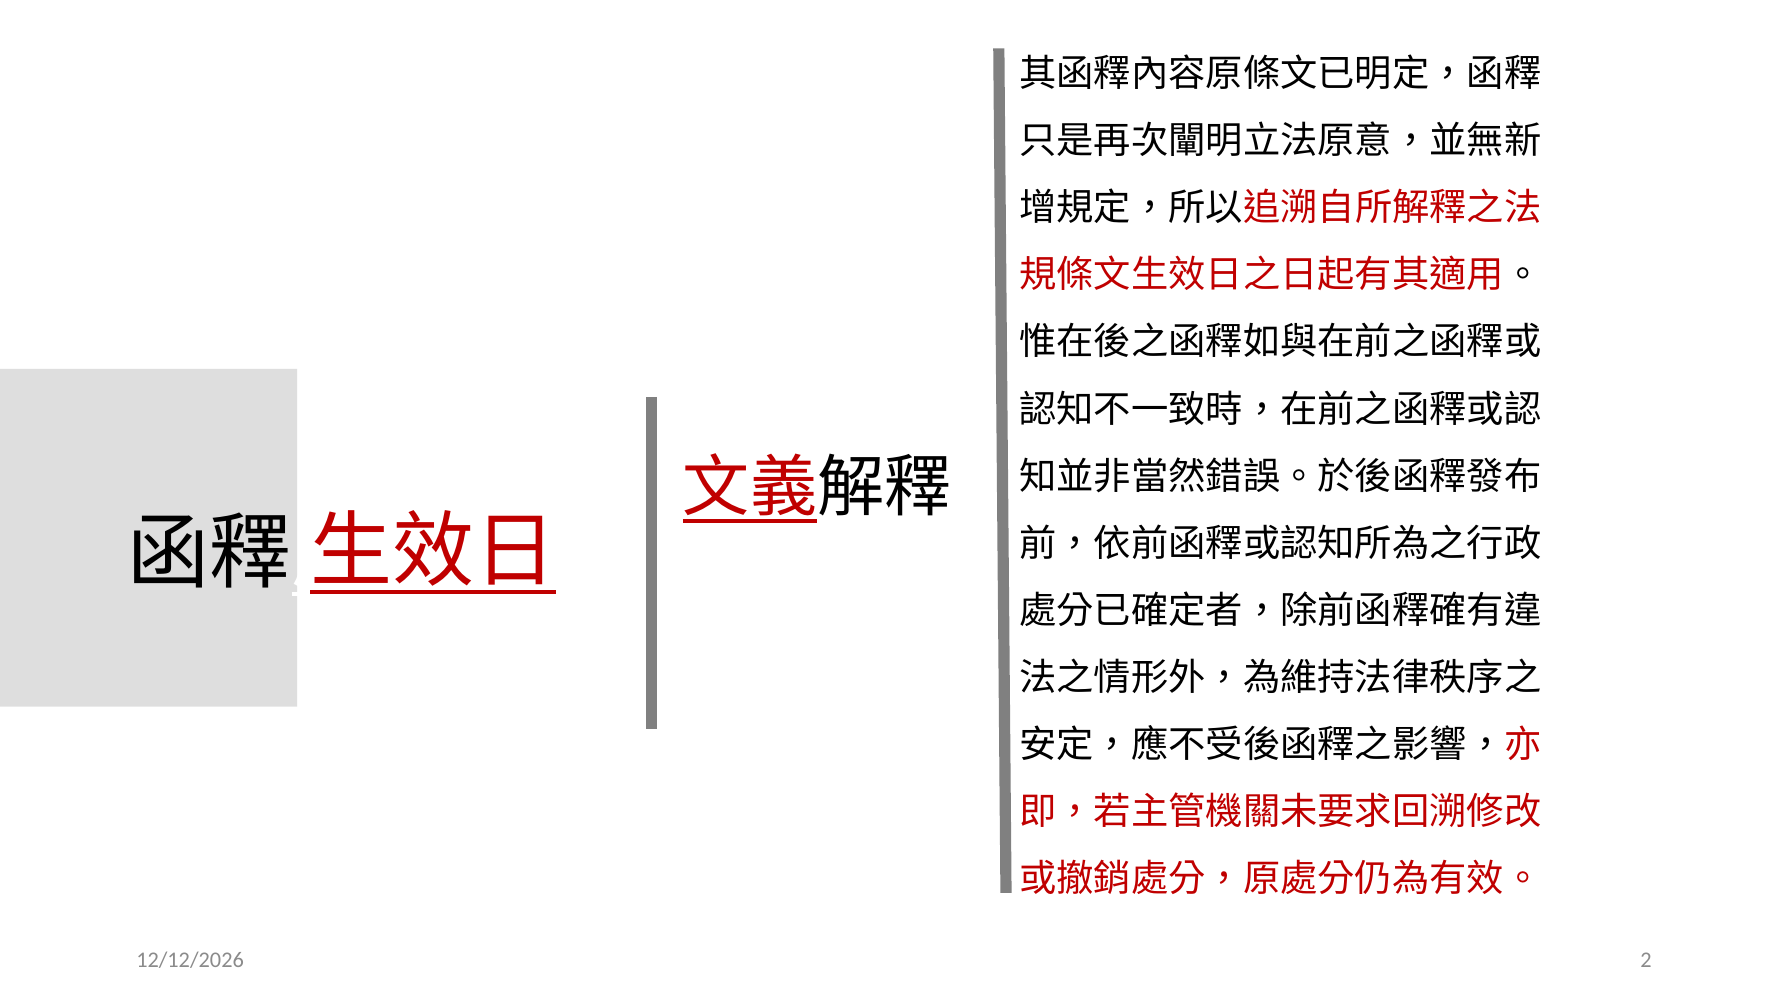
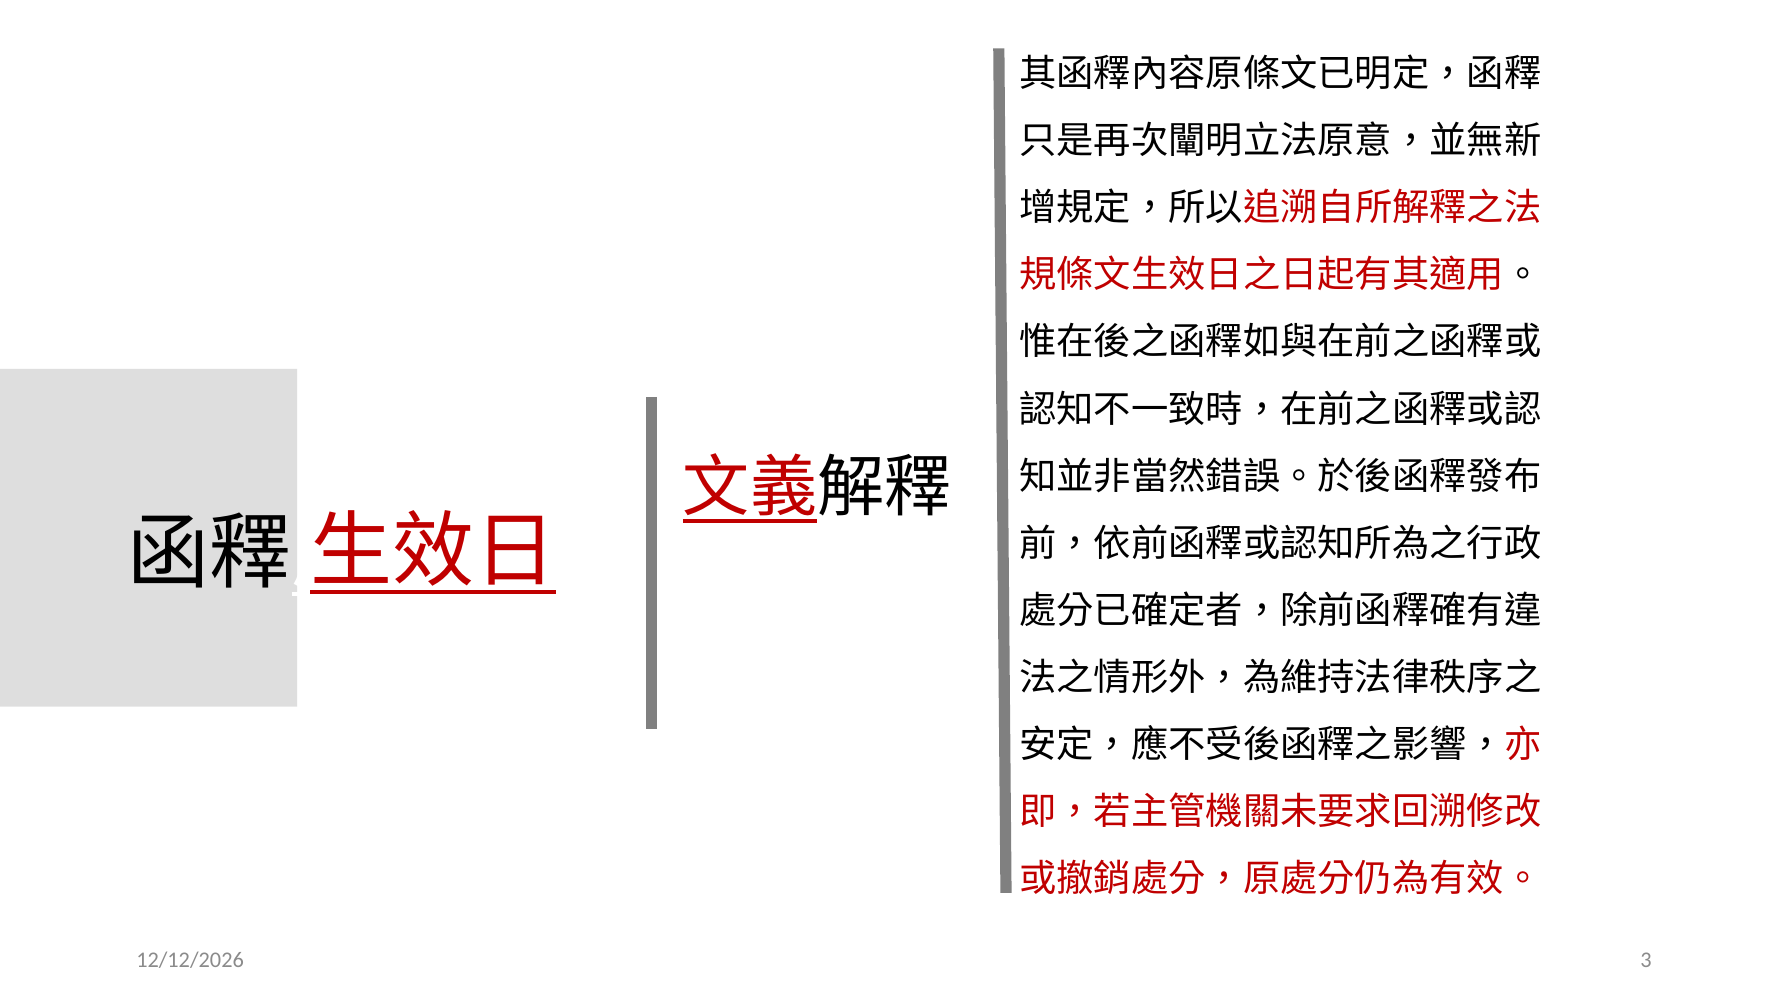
2: 2 -> 3 (1646, 960)
